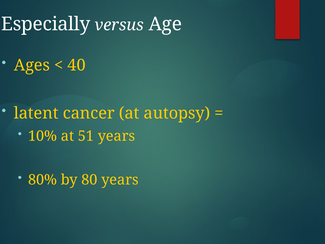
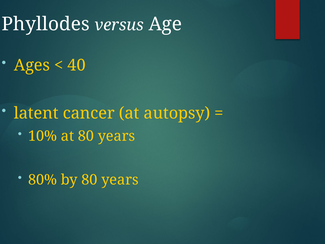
Especially: Especially -> Phyllodes (46, 24)
at 51: 51 -> 80 (86, 136)
